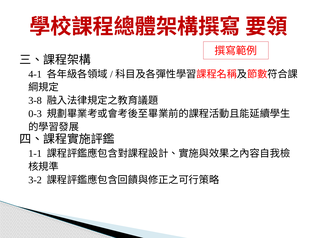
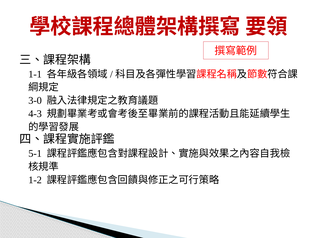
4-1: 4-1 -> 1-1 (35, 74)
3-8: 3-8 -> 3-0 (35, 101)
0-3: 0-3 -> 4-3 (35, 114)
1-1: 1-1 -> 5-1 (35, 153)
3-2: 3-2 -> 1-2 (35, 180)
